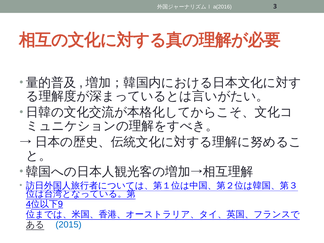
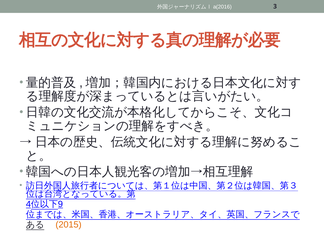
2015 colour: blue -> orange (69, 225)
